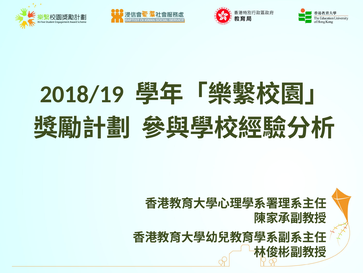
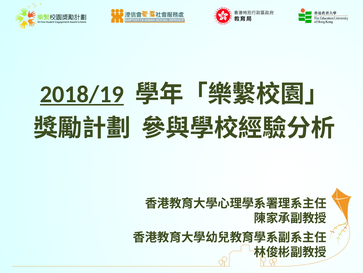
2018/19 underline: none -> present (82, 94)
